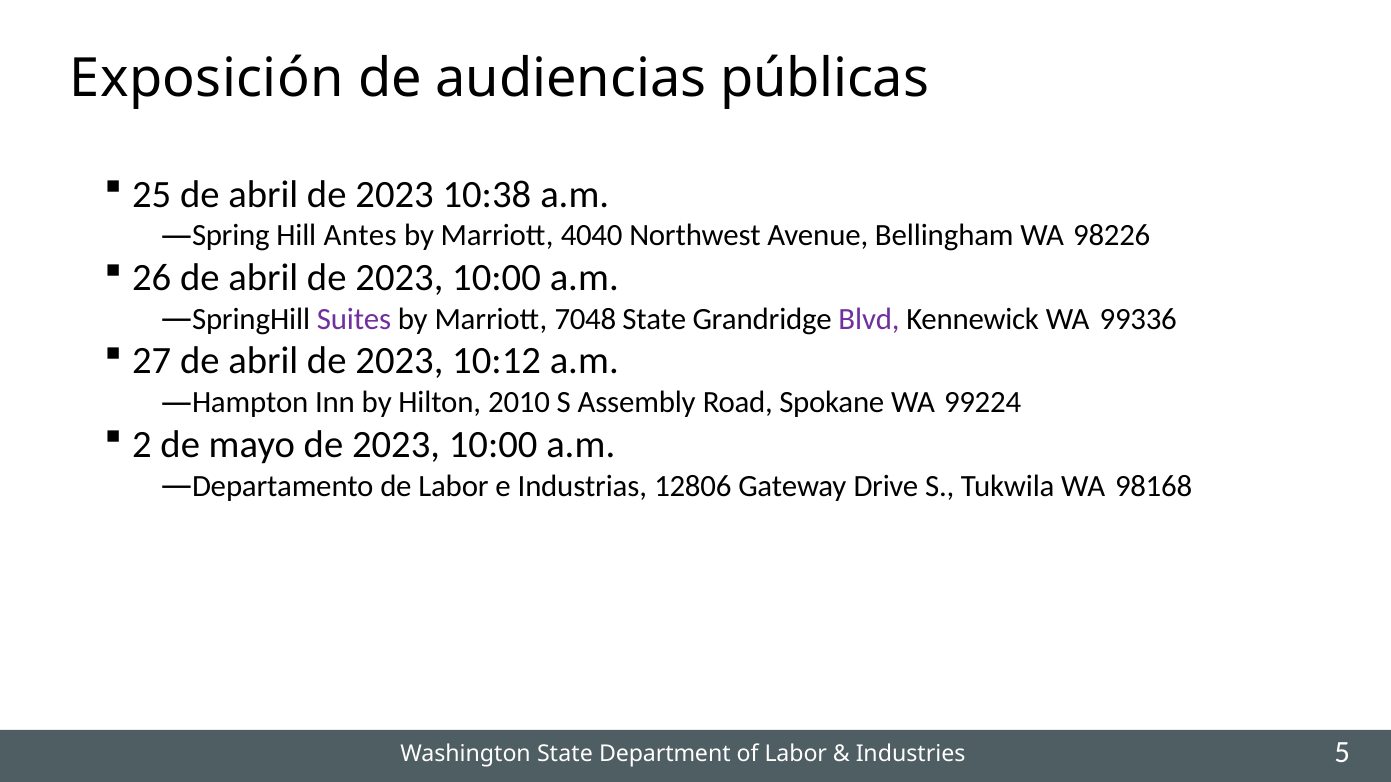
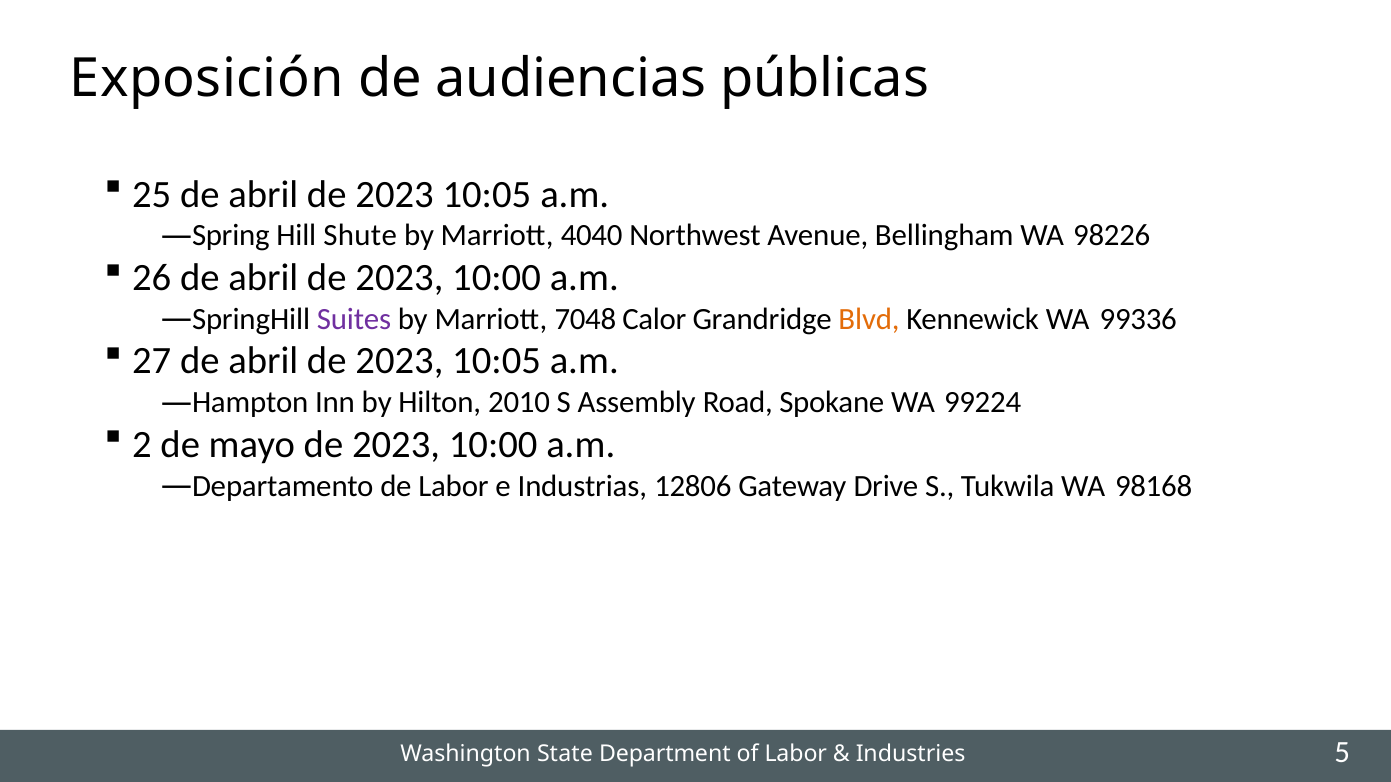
10:38: 10:38 -> 10:05 (487, 194)
Antes: Antes -> Shute (360, 236)
7048 State: State -> Calor (654, 319)
Blvd colour: purple -> orange (869, 319)
10:12: 10:12 -> 10:05 (497, 361)
